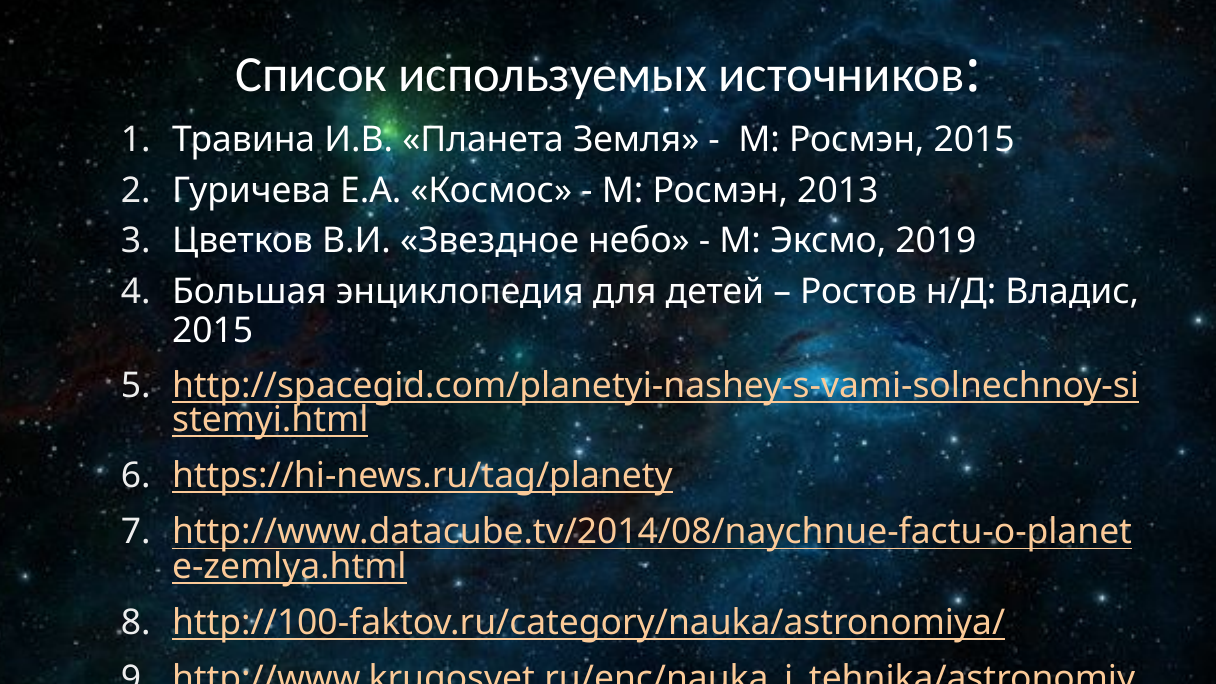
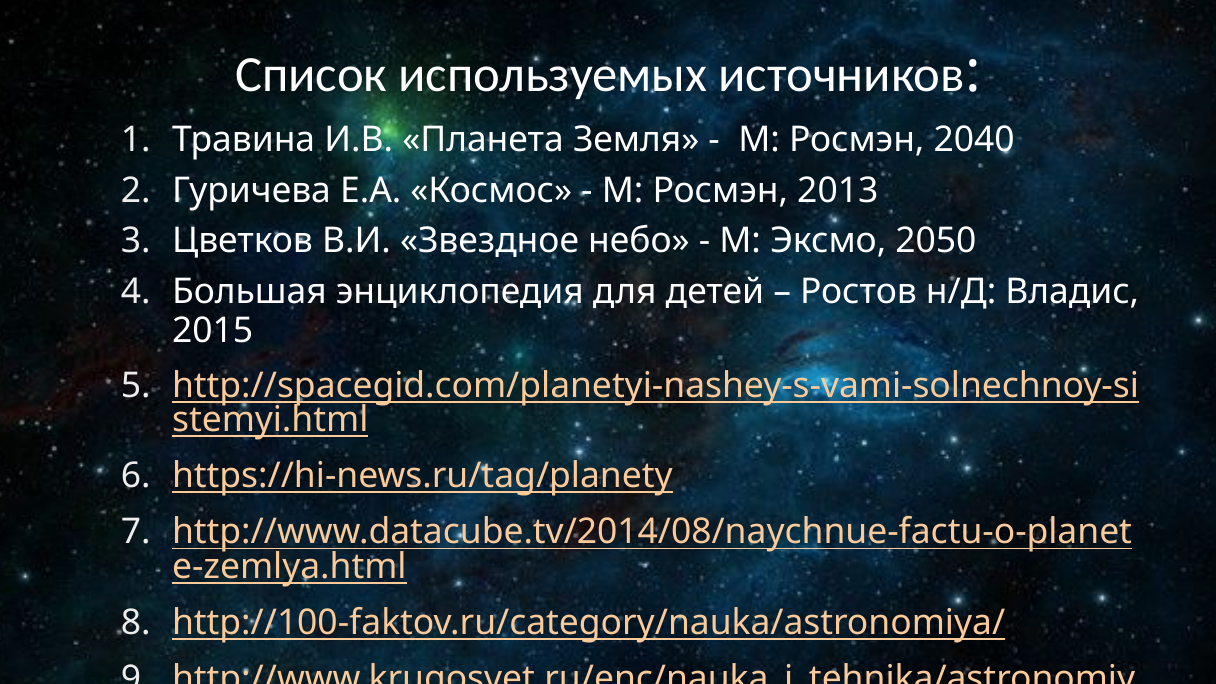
Росмэн 2015: 2015 -> 2040 (974, 139)
2019: 2019 -> 2050 (936, 241)
